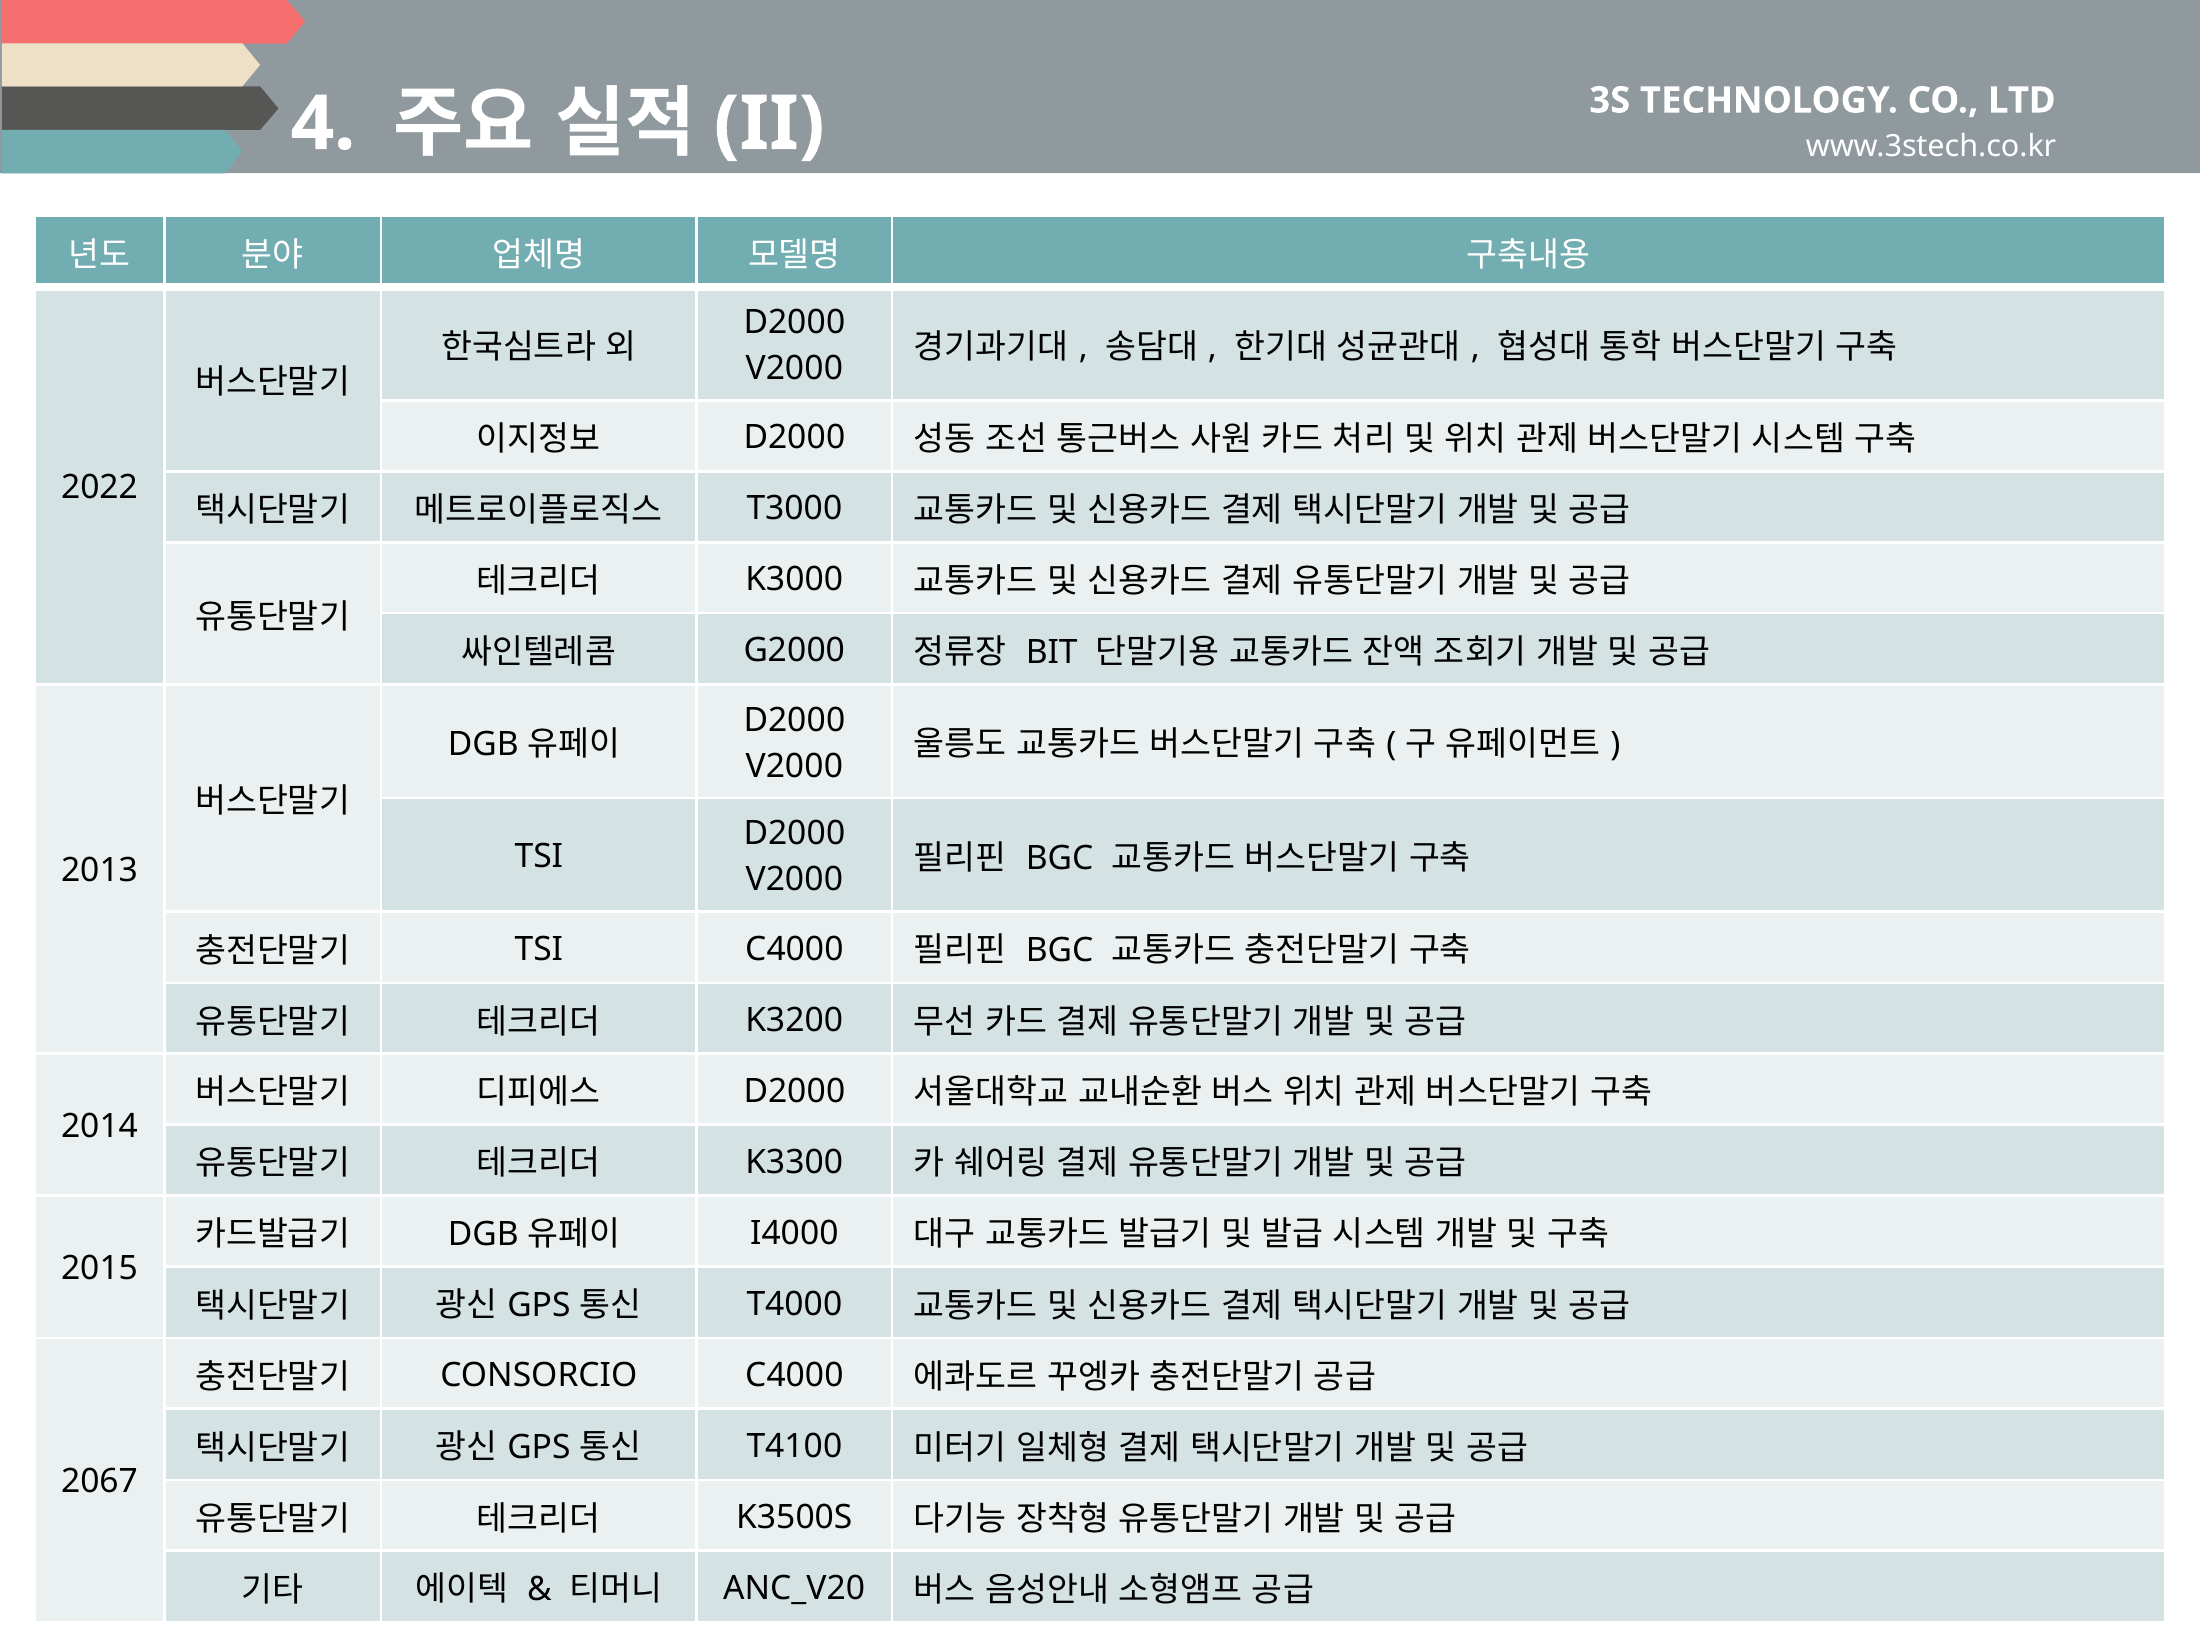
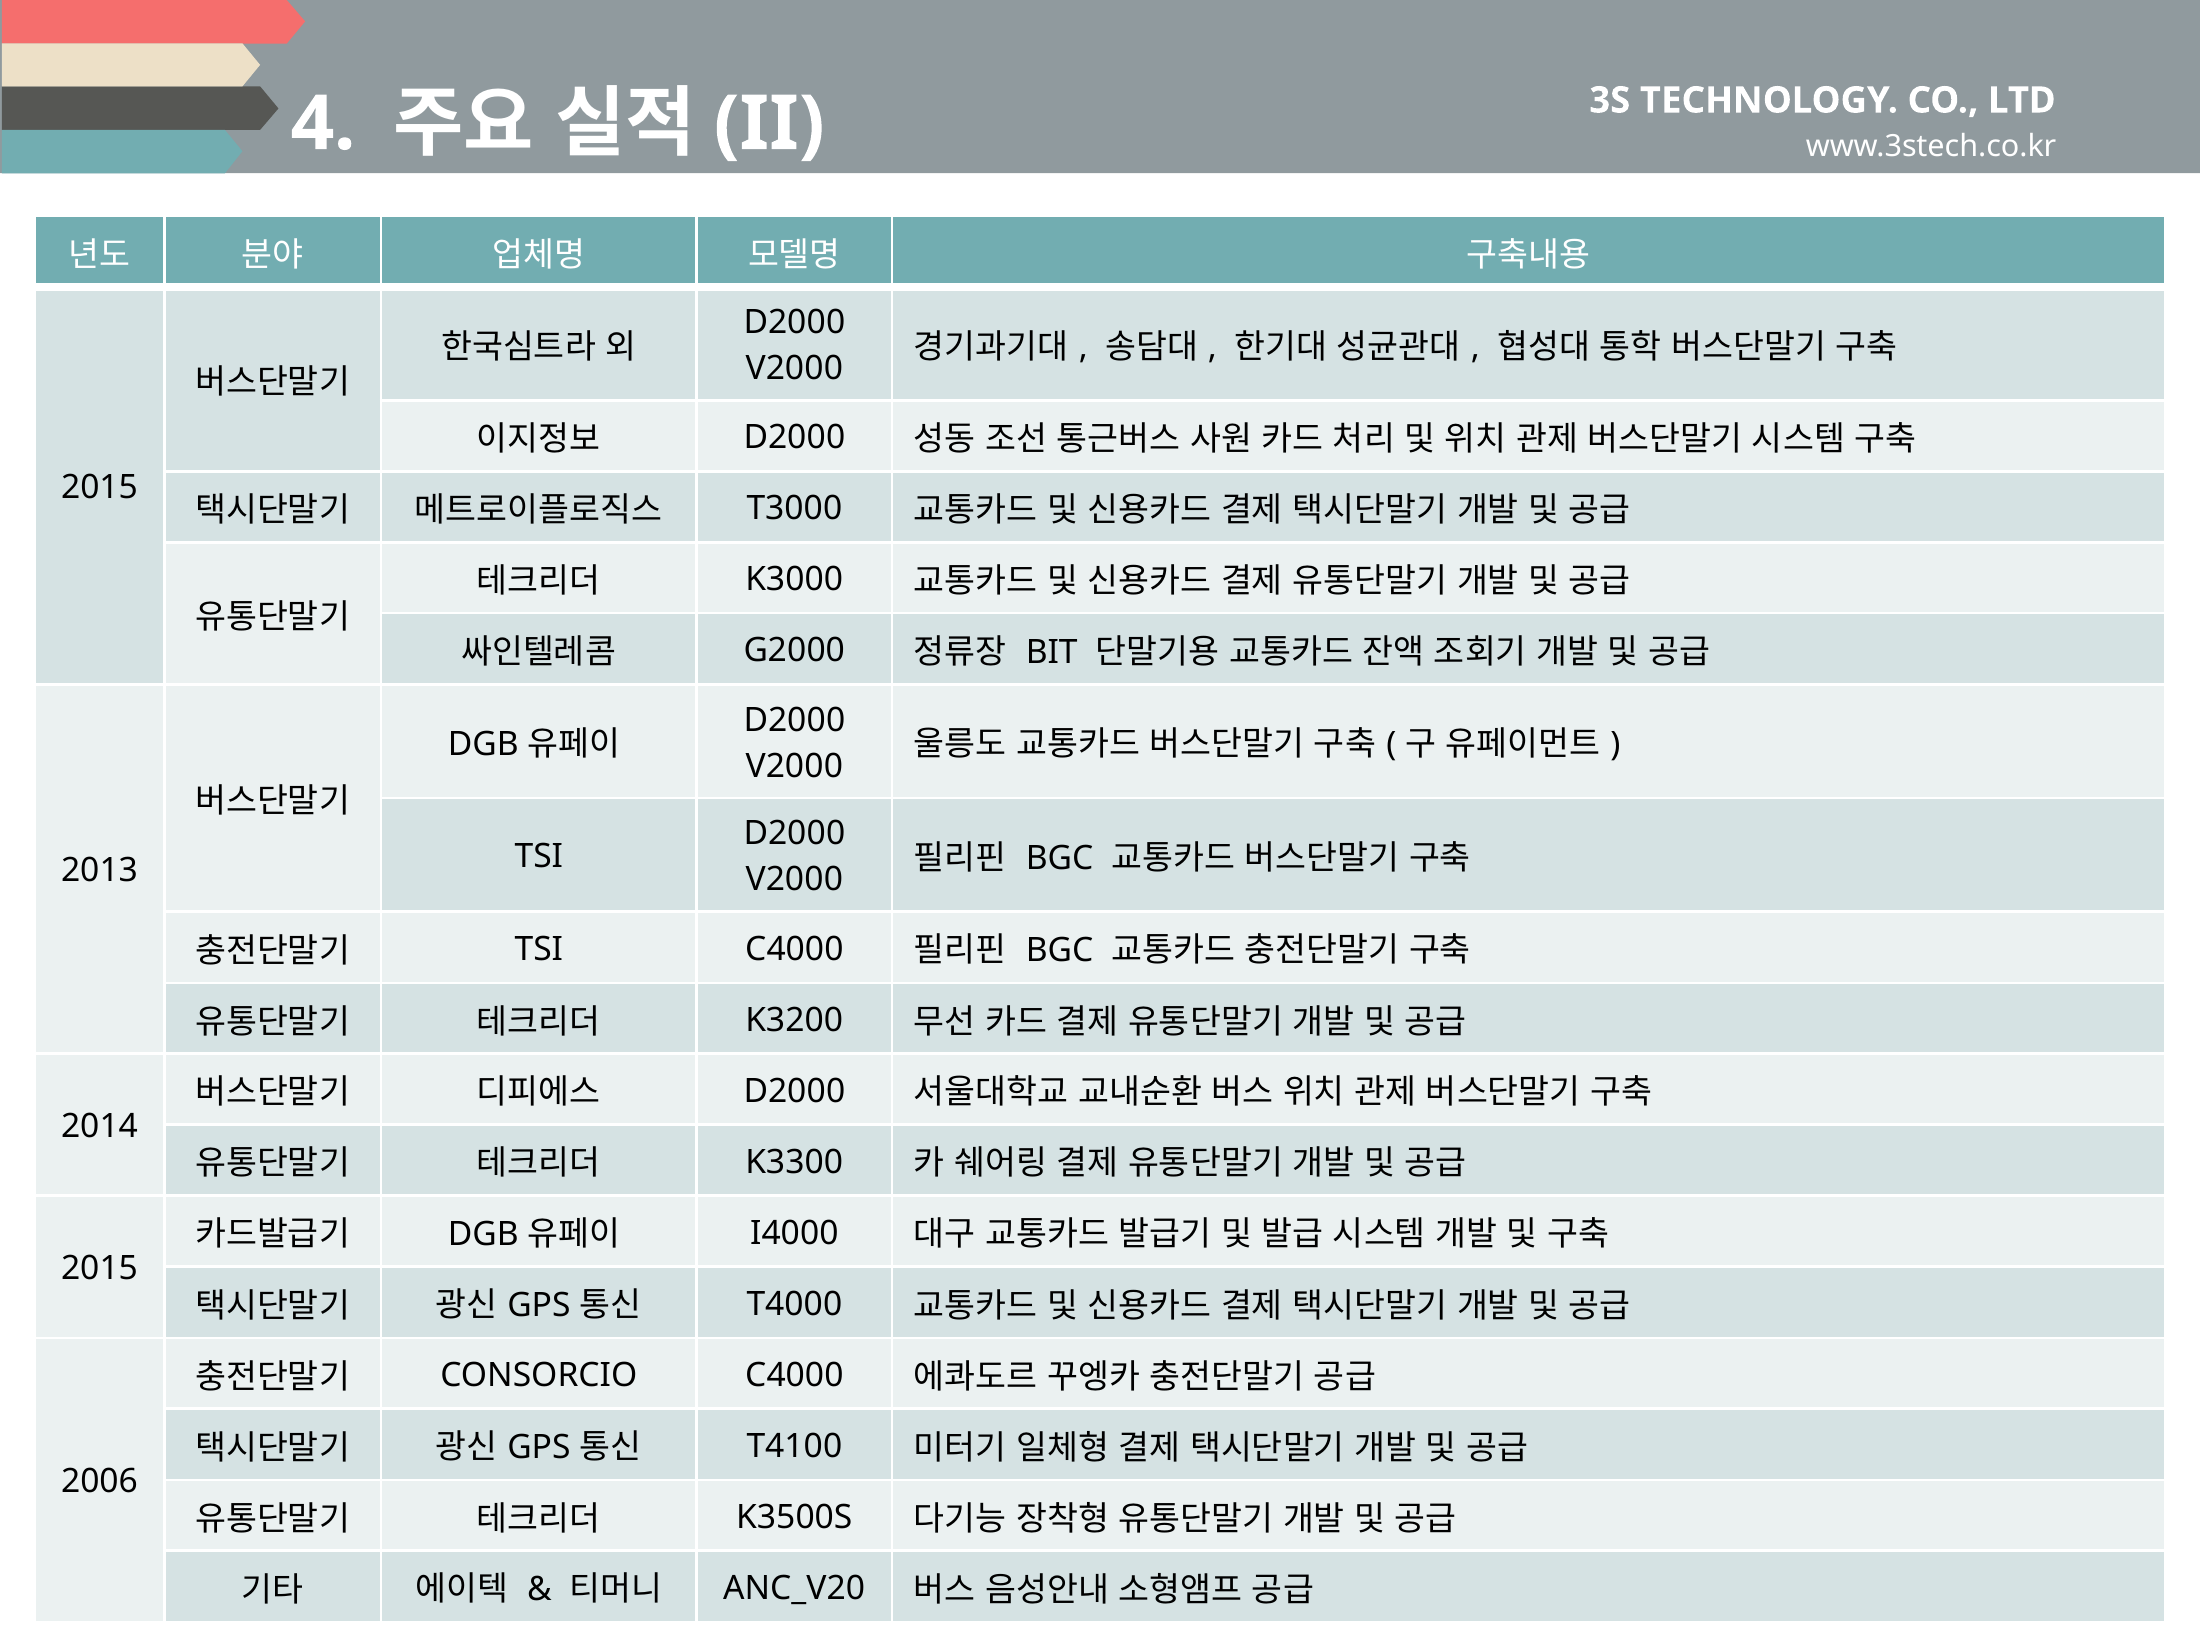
2022: 2022 -> 2015 (99, 487)
2067: 2067 -> 2006 (99, 1482)
